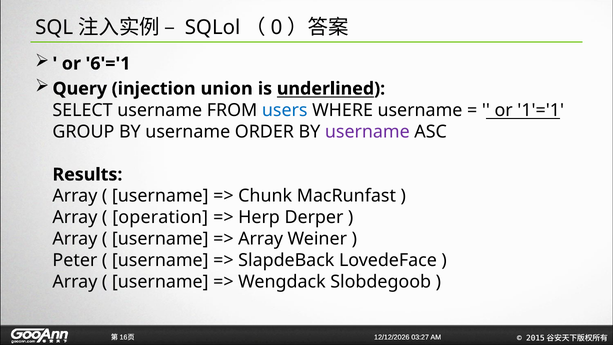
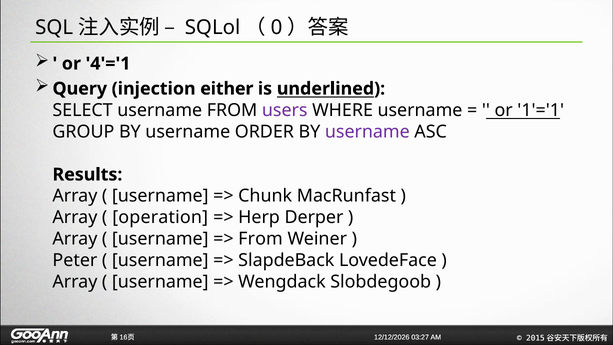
6'='1: 6'='1 -> 4'='1 (108, 64)
union: union -> either (227, 89)
users colour: blue -> purple (285, 110)
Array: Array -> From (261, 239)
